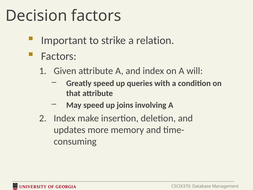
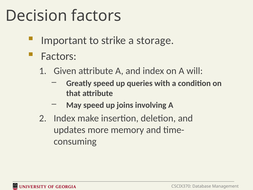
relation: relation -> storage (155, 40)
